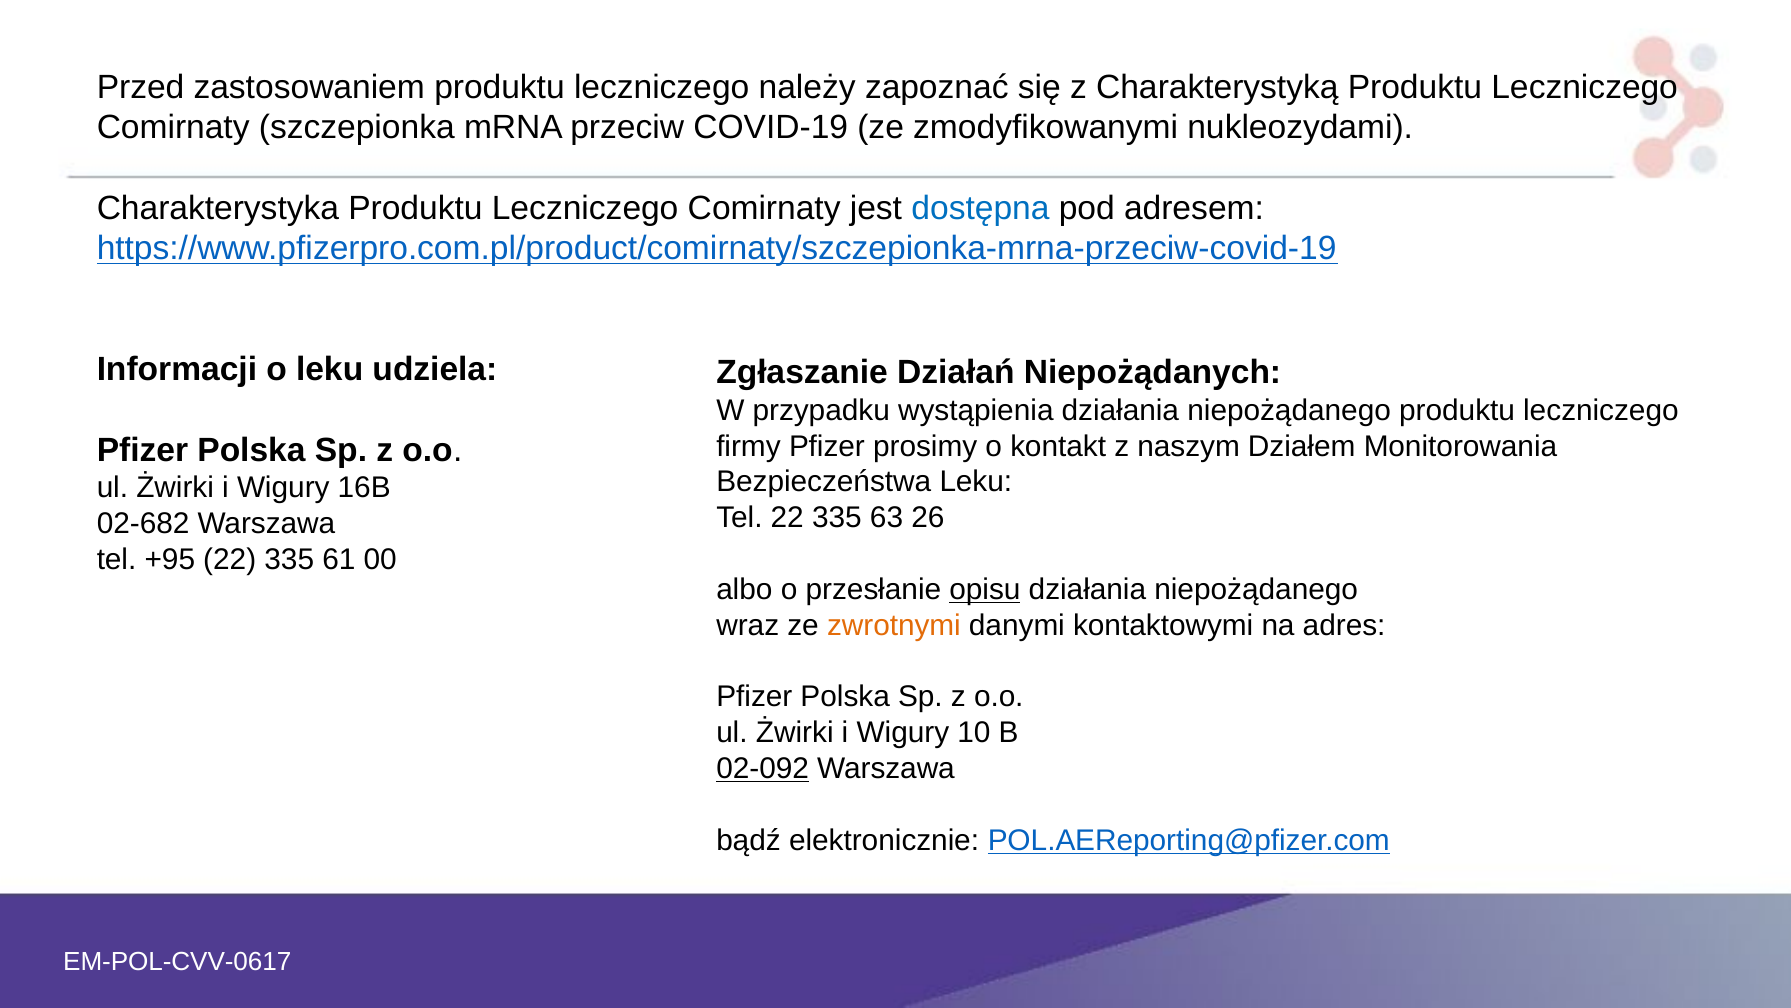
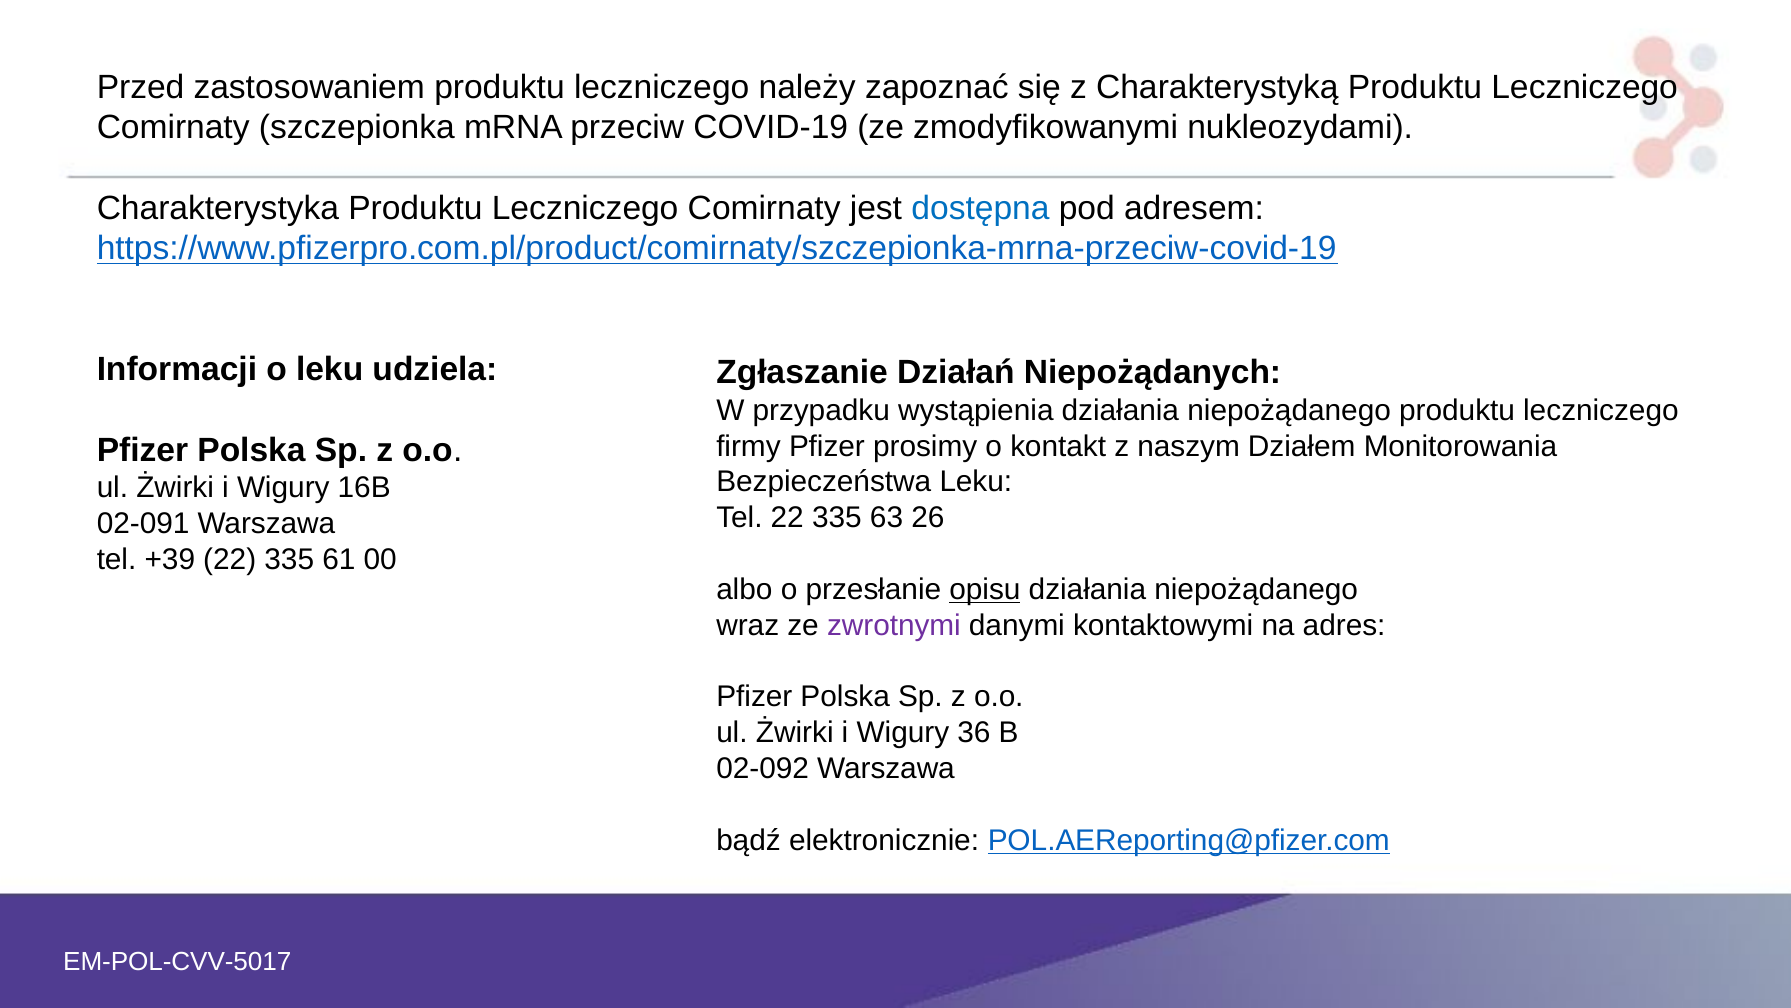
02-682: 02-682 -> 02-091 (143, 524)
+95: +95 -> +39 (170, 559)
zwrotnymi colour: orange -> purple (894, 625)
10: 10 -> 36 (974, 732)
02-092 underline: present -> none (763, 768)
EM-POL-CVV-0617: EM-POL-CVV-0617 -> EM-POL-CVV-5017 (177, 962)
